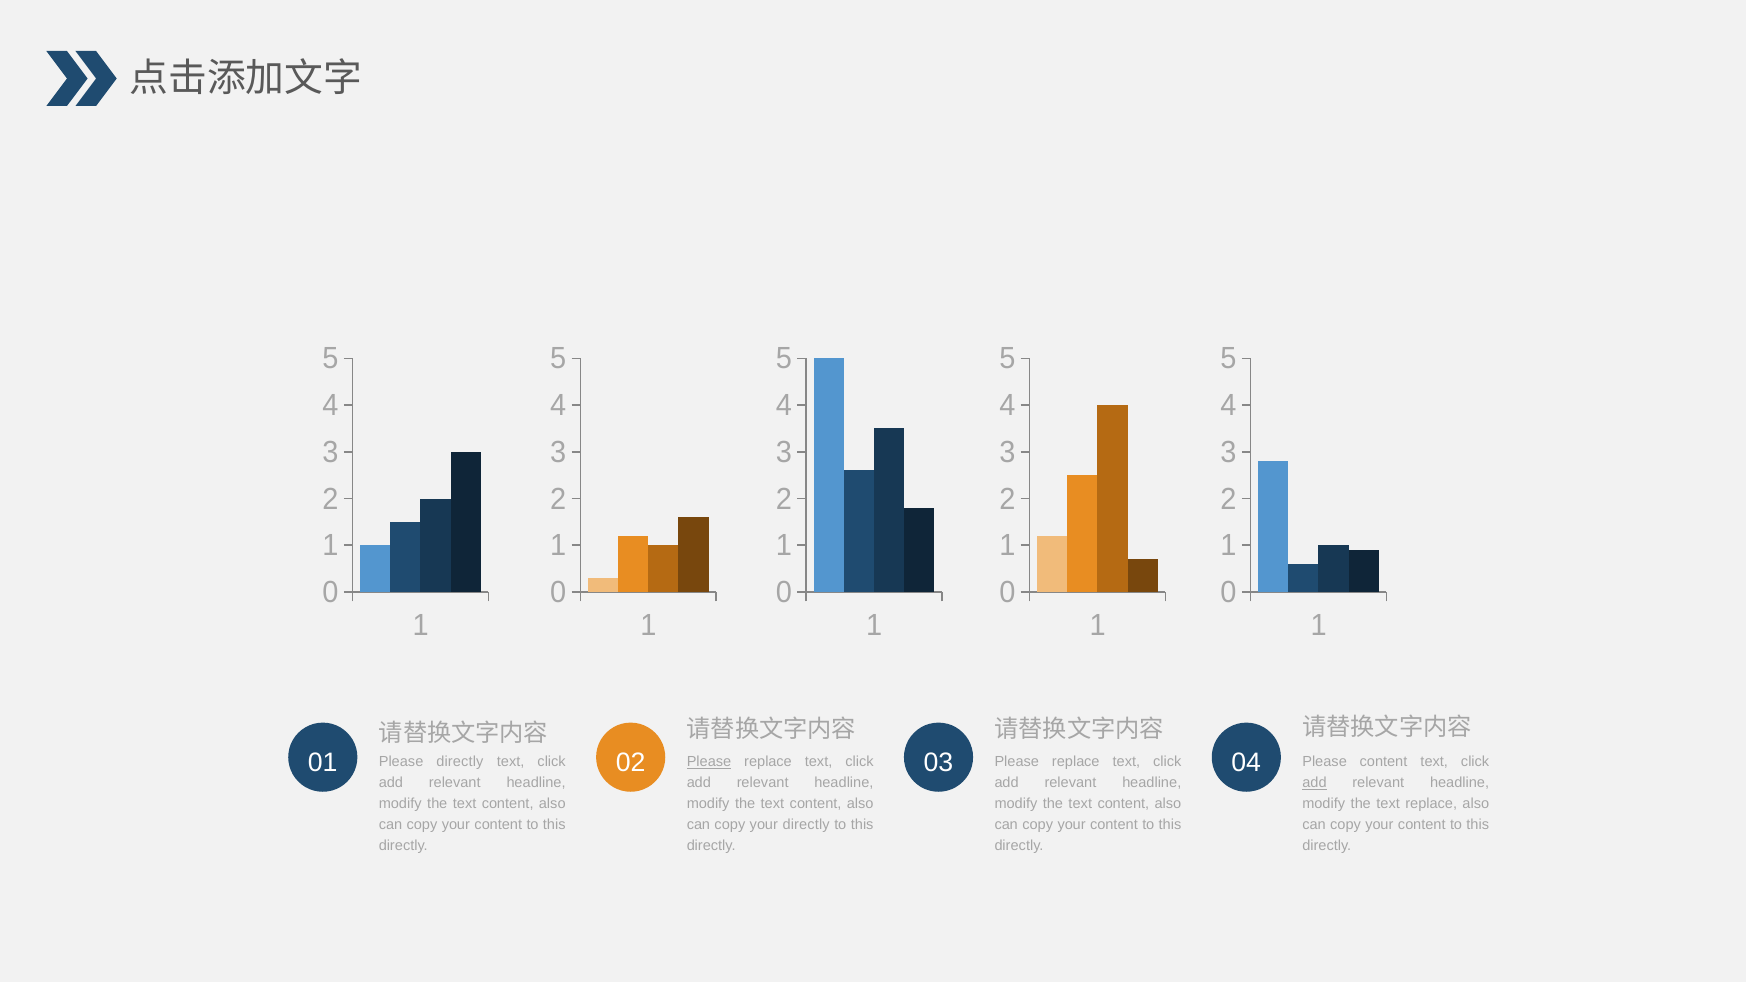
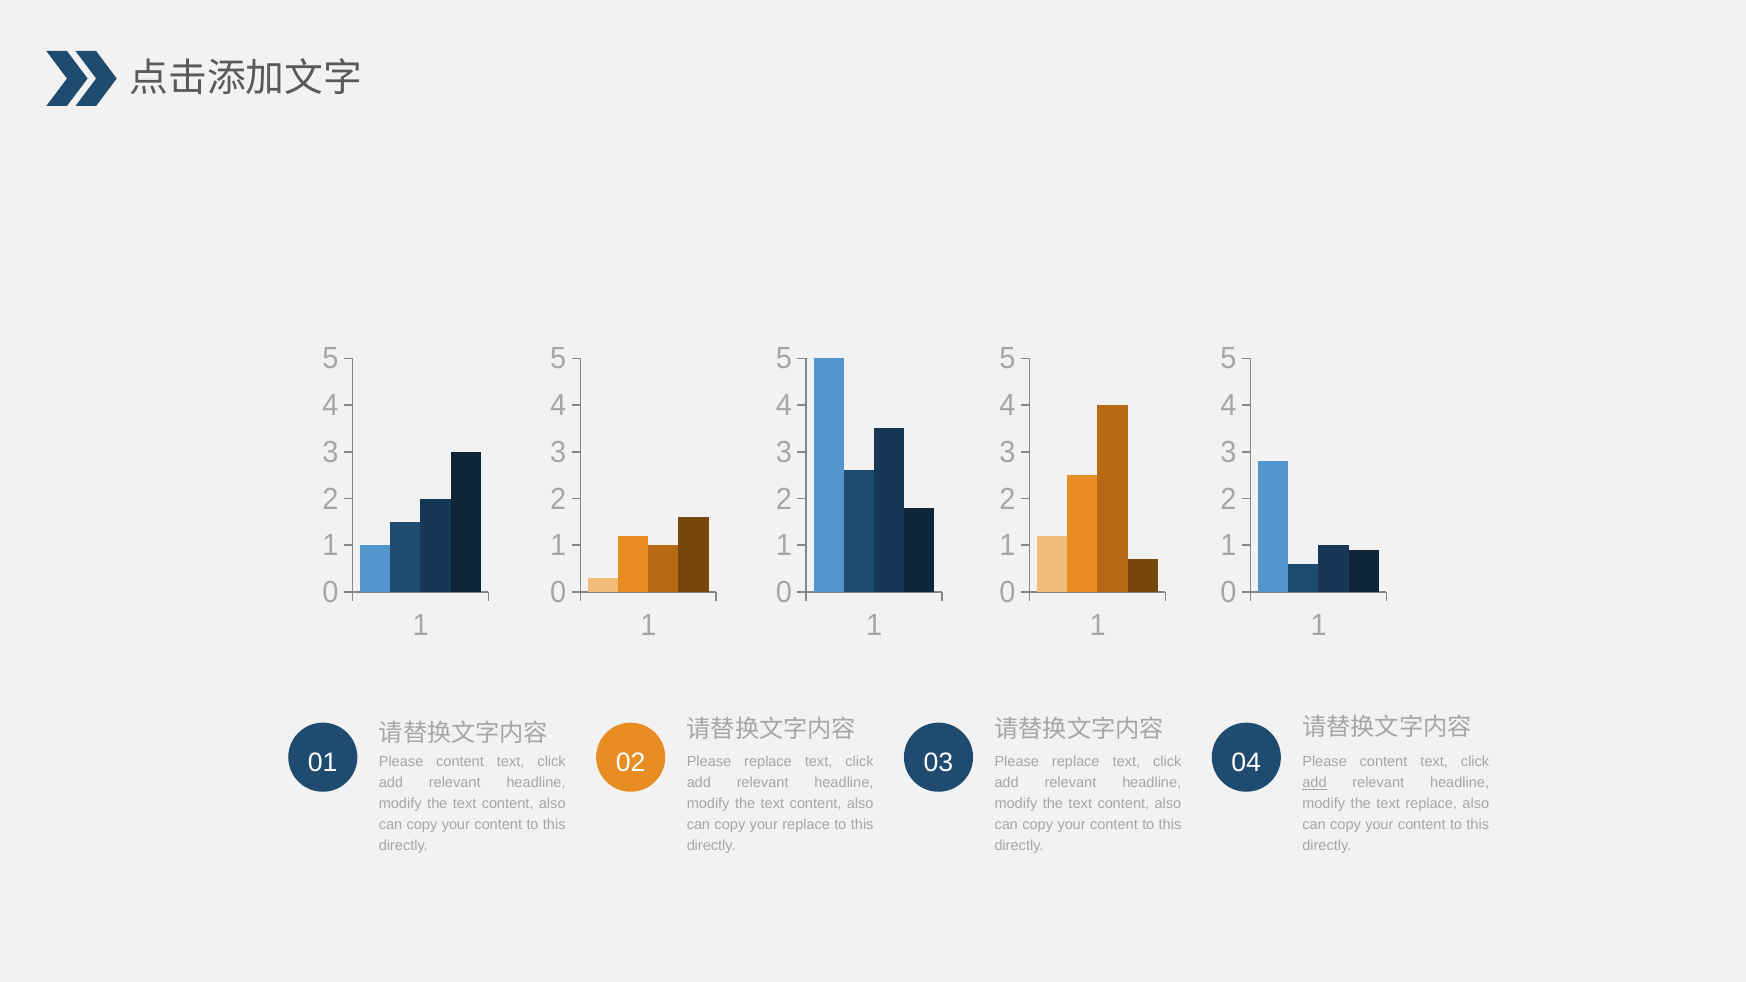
Please underline: present -> none (709, 762)
directly: directly -> content (460, 762)
your directly: directly -> replace (806, 825)
